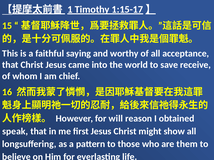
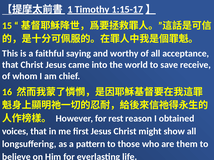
will: will -> rest (116, 119)
speak: speak -> voices (15, 132)
